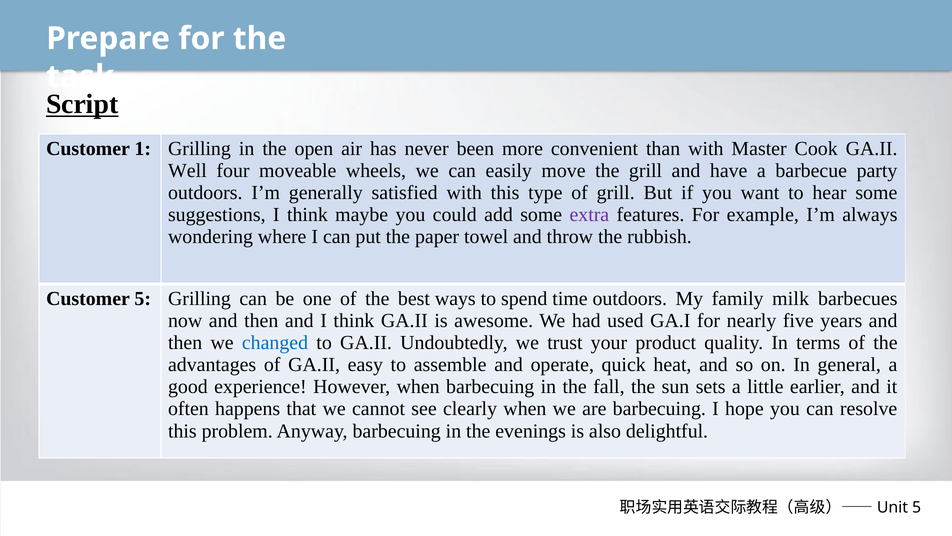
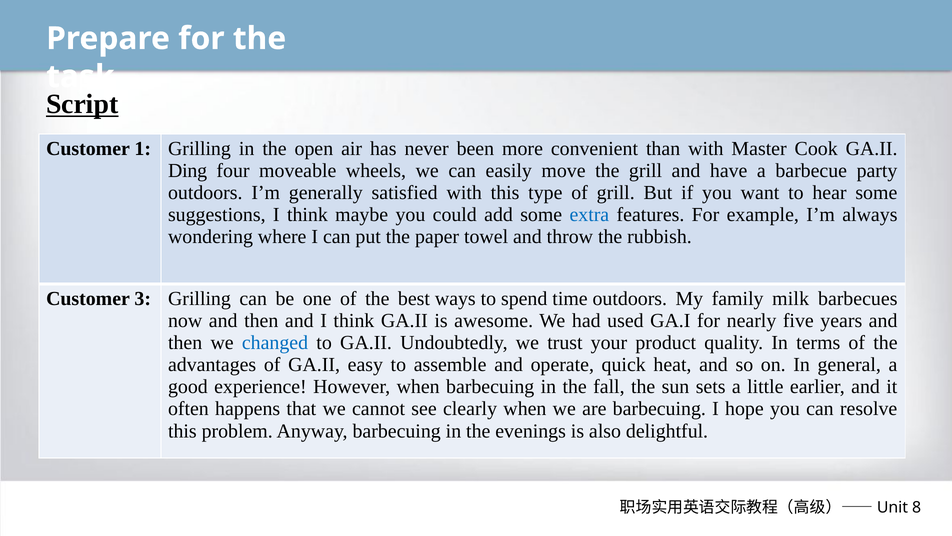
Well: Well -> Ding (188, 170)
extra colour: purple -> blue (589, 215)
Customer 5: 5 -> 3 (143, 299)
5: 5 -> 8 (917, 507)
